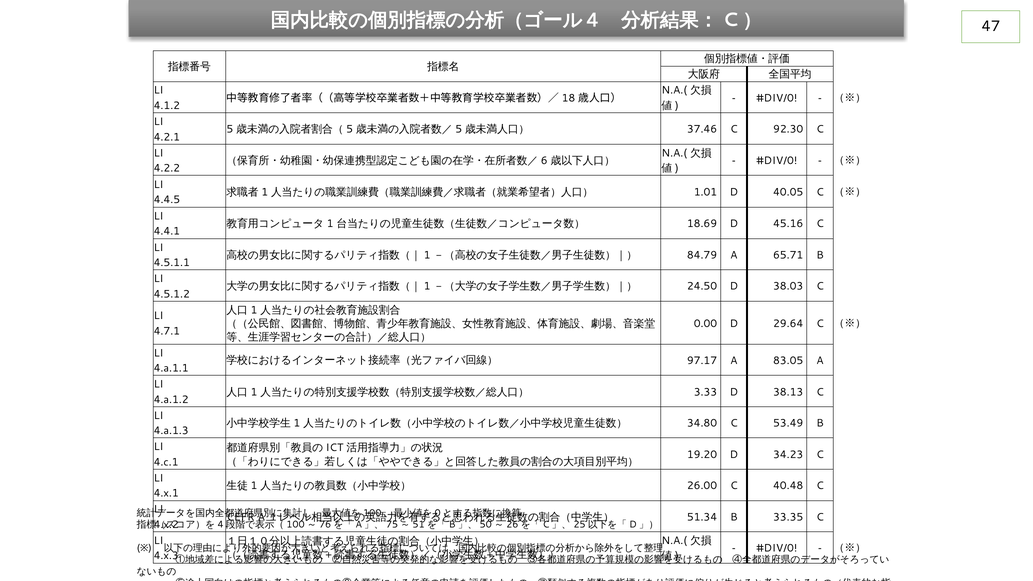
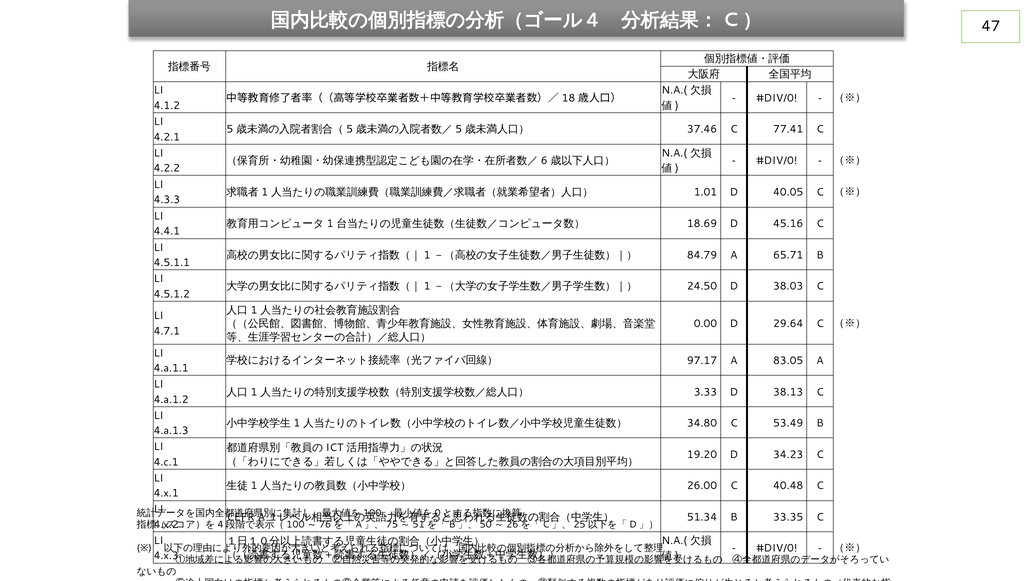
92.30: 92.30 -> 77.41 (788, 129)
4.4.5: 4.4.5 -> 4.3.3 (167, 200)
